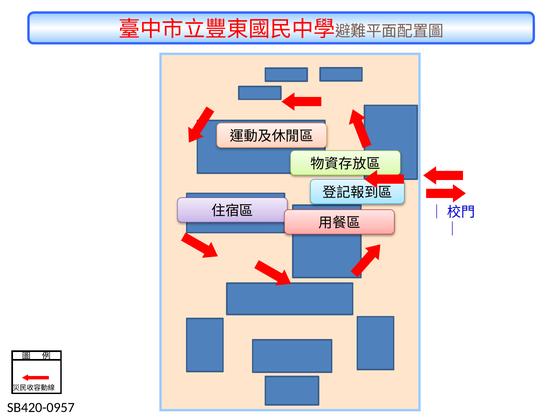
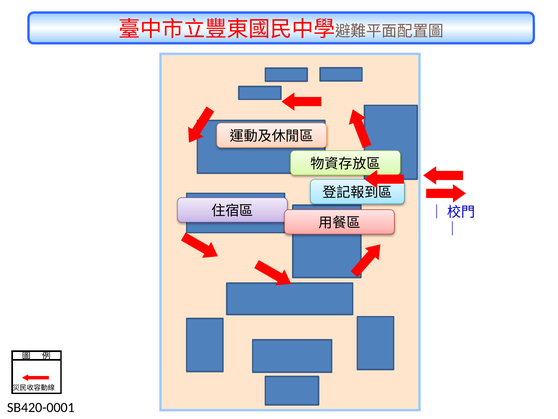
SB420-0957: SB420-0957 -> SB420-0001 (41, 407)
